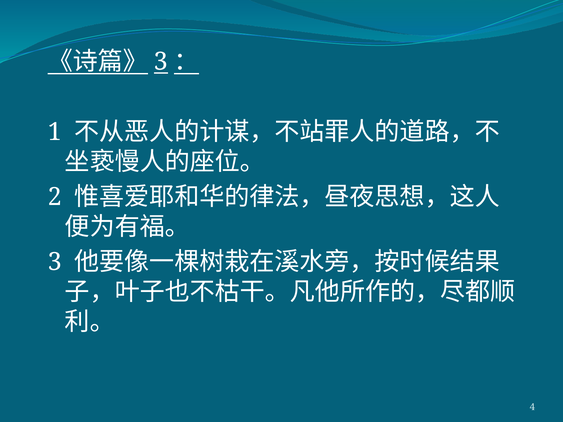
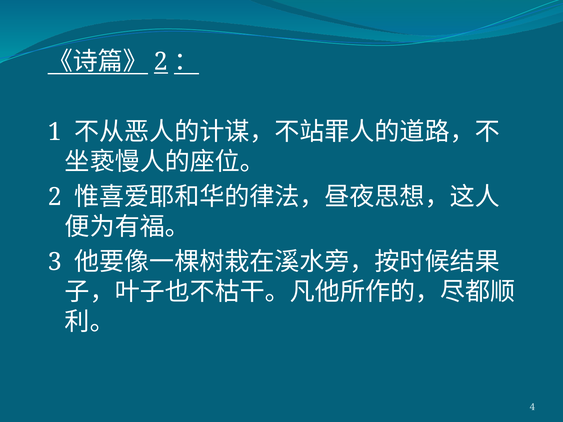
3: 3 -> 2 (161, 62)
